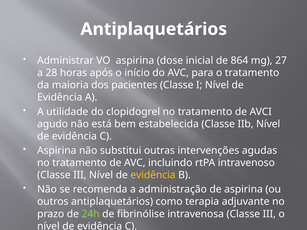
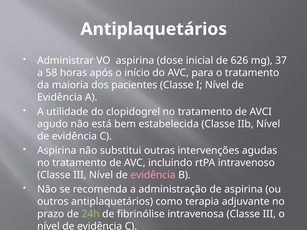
864: 864 -> 626 (239, 61)
27: 27 -> 37 (281, 61)
28: 28 -> 58 (51, 73)
evidência colour: yellow -> pink (153, 175)
